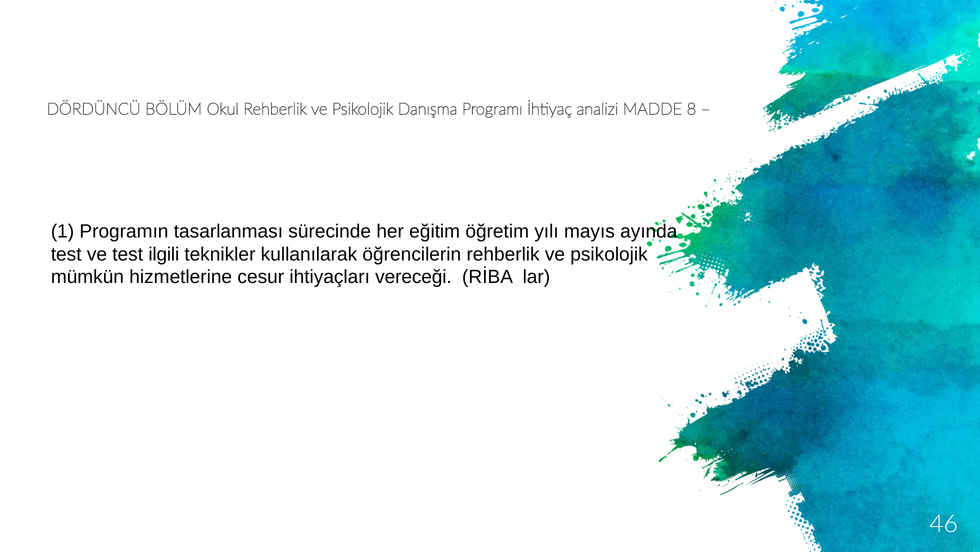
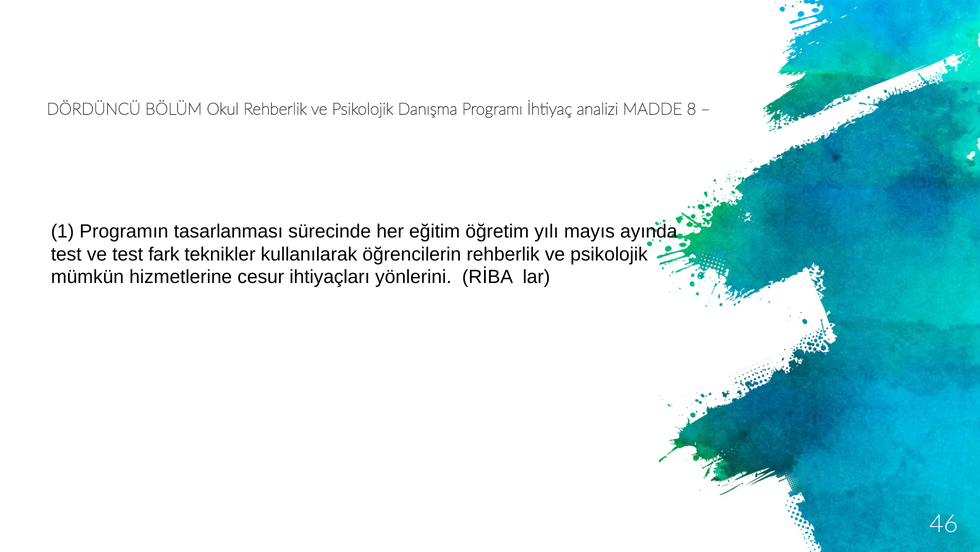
ilgili: ilgili -> fark (164, 254)
vereceği: vereceği -> yönlerini (413, 277)
